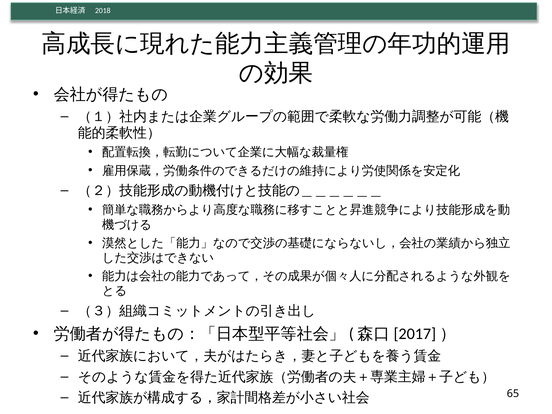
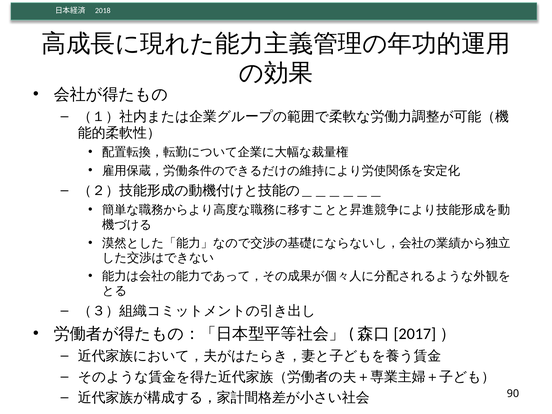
65: 65 -> 90 (513, 394)
